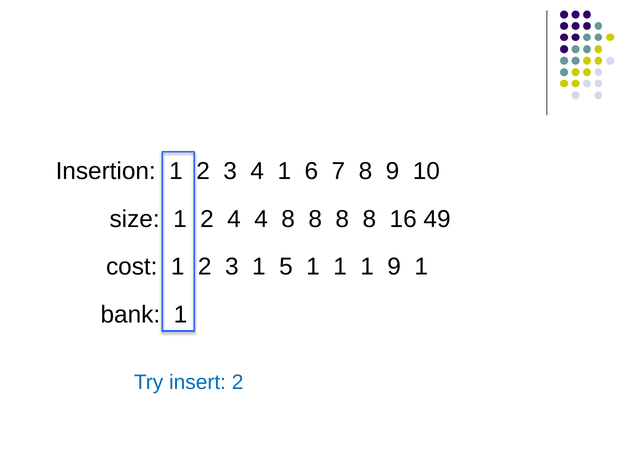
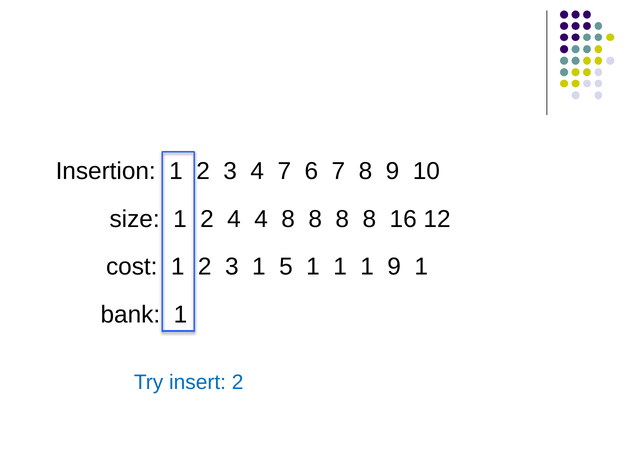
4 1: 1 -> 7 (284, 171)
49: 49 -> 12 (437, 219)
